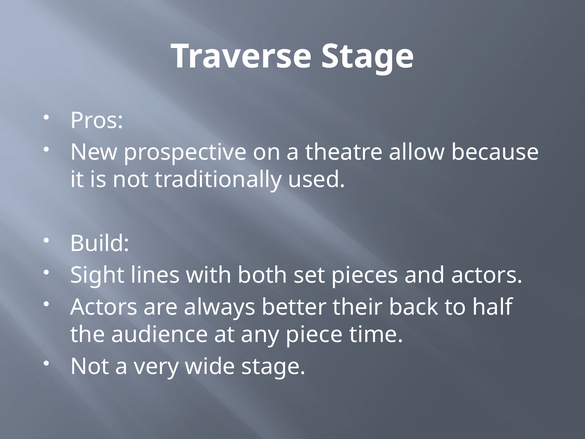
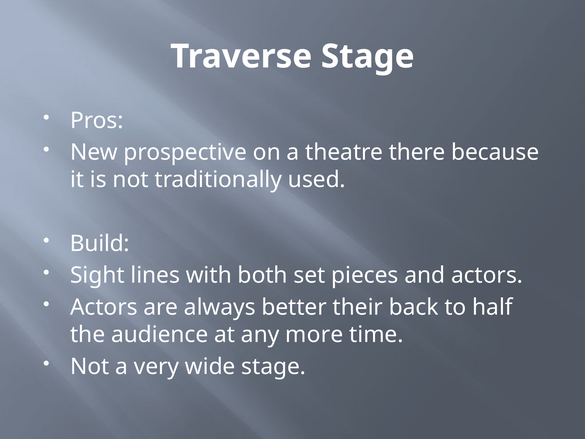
allow: allow -> there (417, 152)
piece: piece -> more (314, 335)
